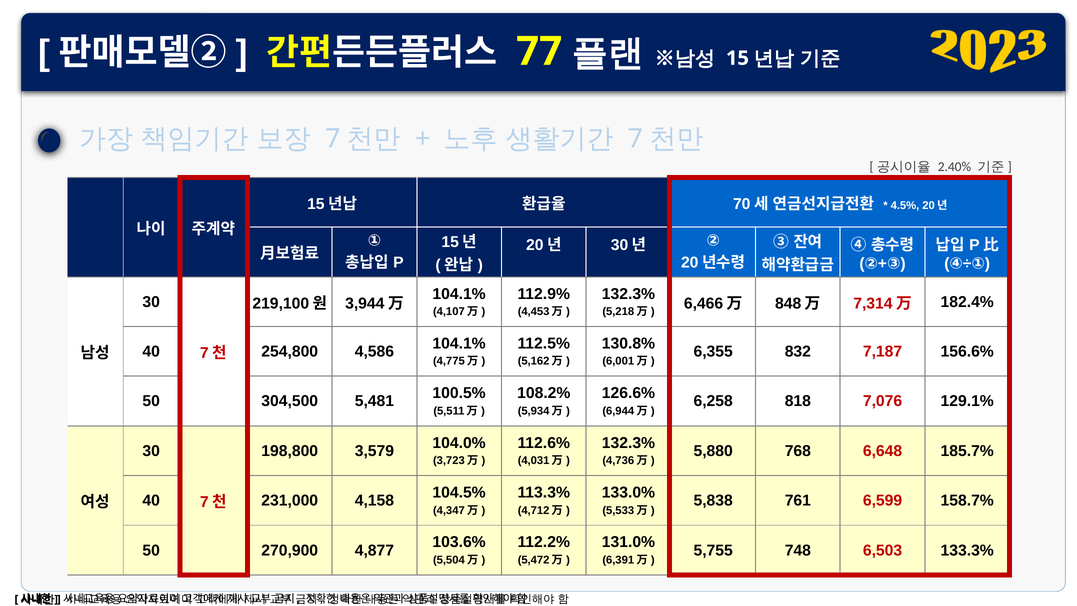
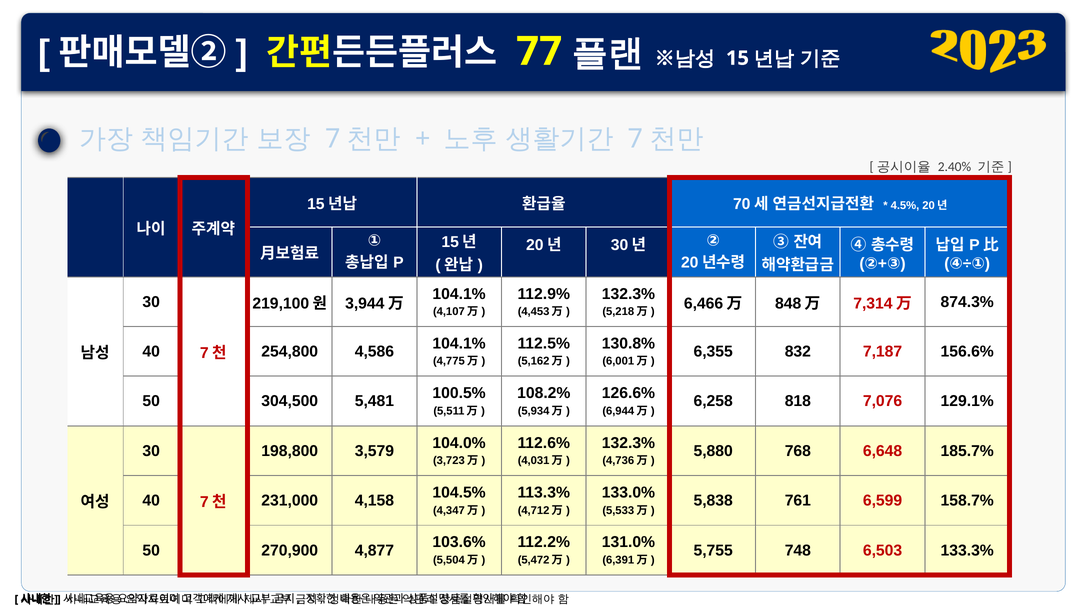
182.4%: 182.4% -> 874.3% (967, 302)
